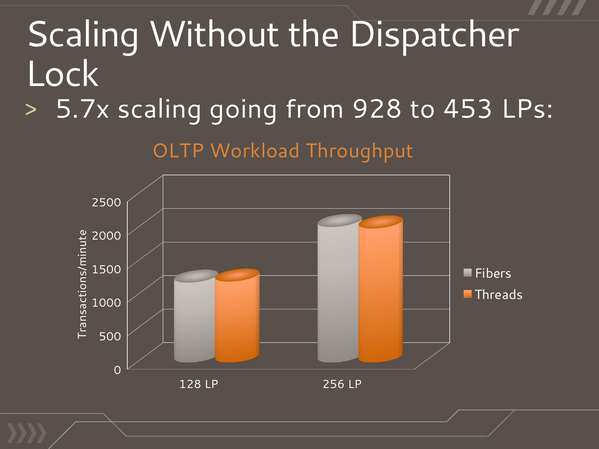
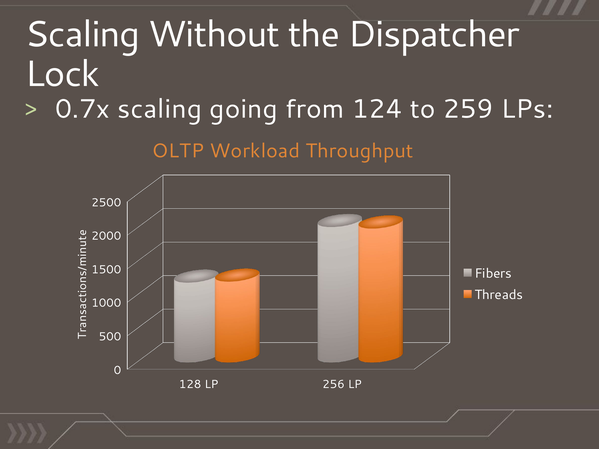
5.7x: 5.7x -> 0.7x (83, 109)
928: 928 -> 124 (377, 109)
453: 453 -> 259 (468, 109)
